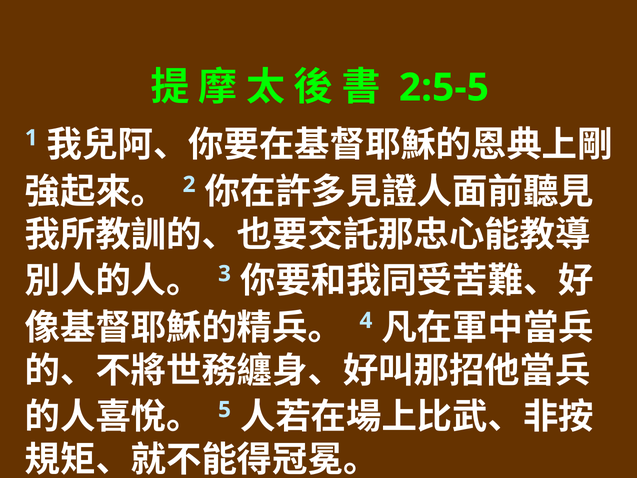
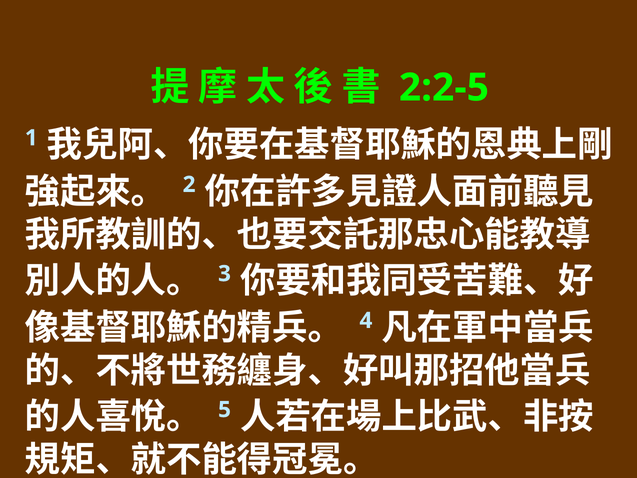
2:5-5: 2:5-5 -> 2:2-5 (444, 88)
